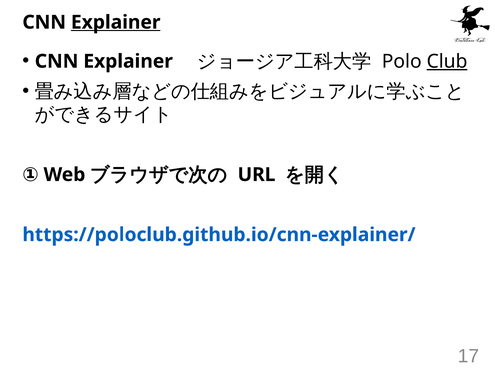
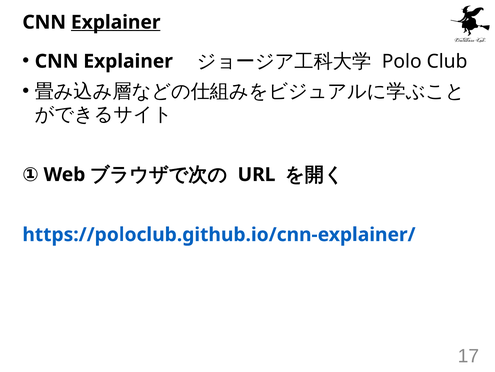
Club underline: present -> none (447, 61)
